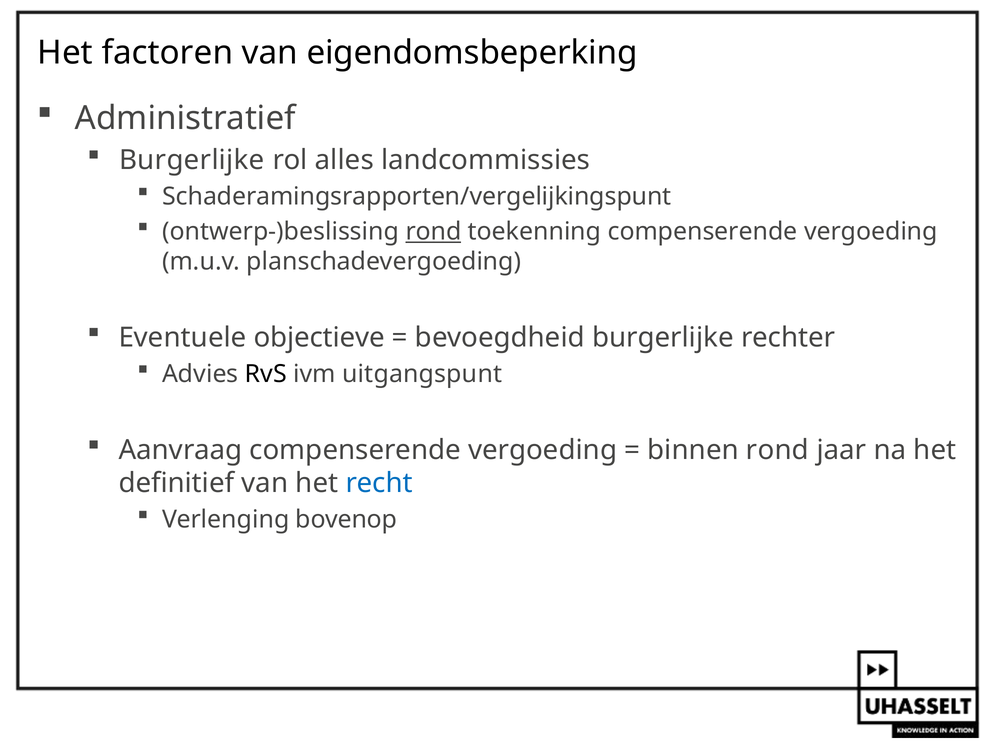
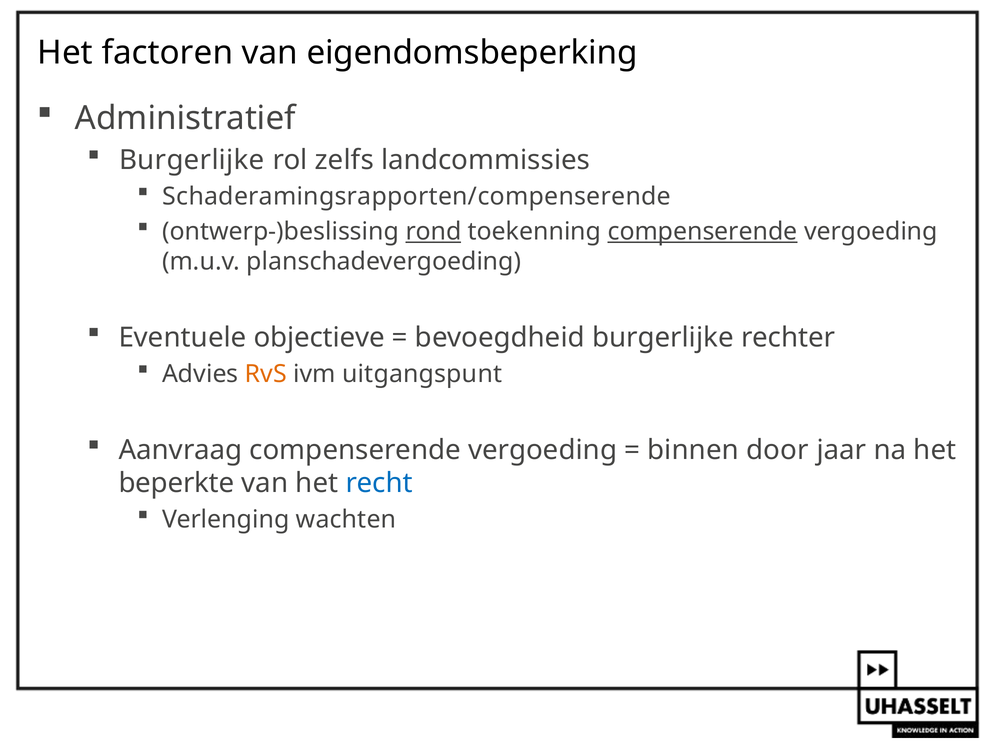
alles: alles -> zelfs (344, 160)
Schaderamingsrapporten/vergelijkingspunt: Schaderamingsrapporten/vergelijkingspunt -> Schaderamingsrapporten/compenserende (417, 197)
compenserende underline: none -> present (703, 232)
RvS colour: black -> orange (266, 374)
binnen rond: rond -> door (777, 450)
definitief: definitief -> beperkte (176, 484)
bovenop: bovenop -> wachten (346, 520)
